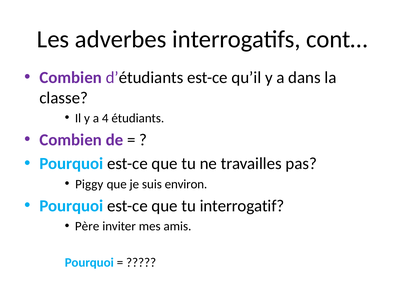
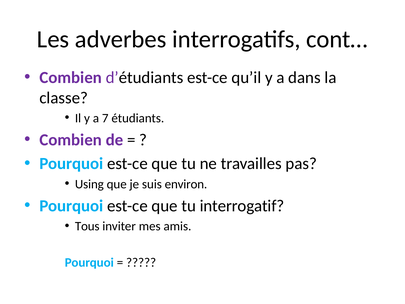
4: 4 -> 7 (105, 118)
Piggy: Piggy -> Using (89, 184)
Père: Père -> Tous (87, 226)
